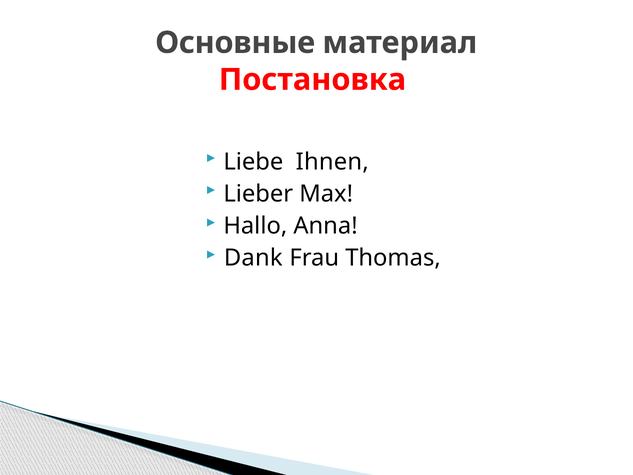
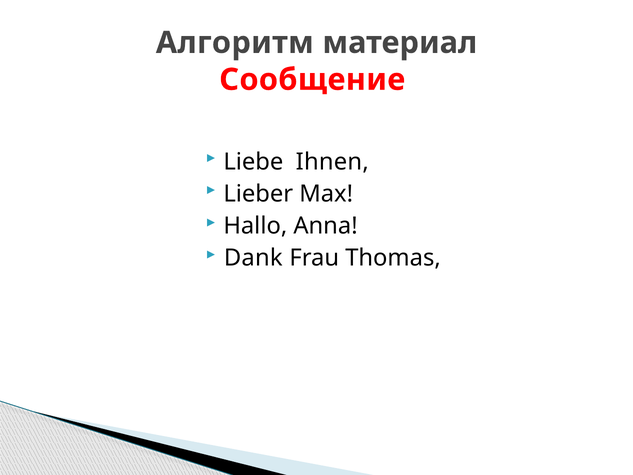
Основные: Основные -> Алгоритм (235, 43)
Постановка: Постановка -> Сообщение (312, 80)
